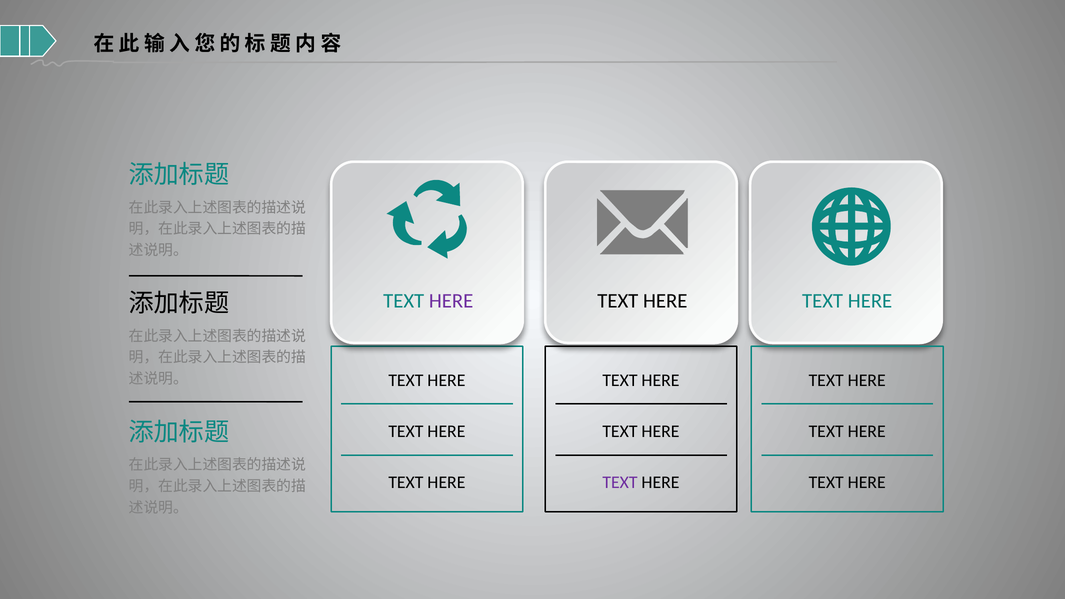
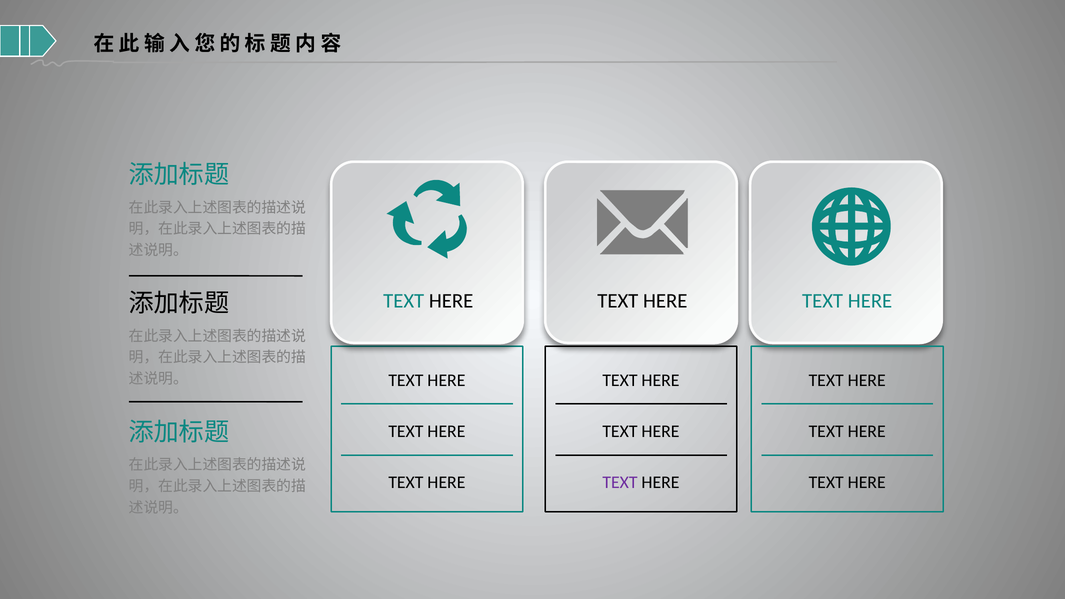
HERE colour: purple -> black (451, 301)
